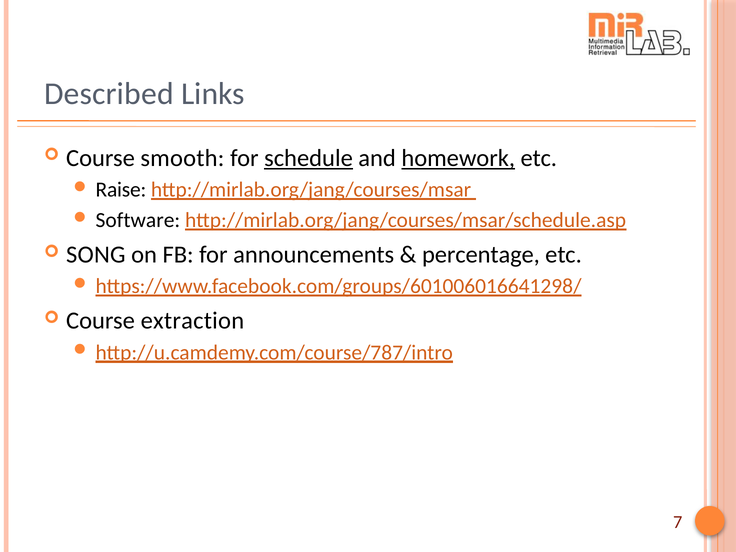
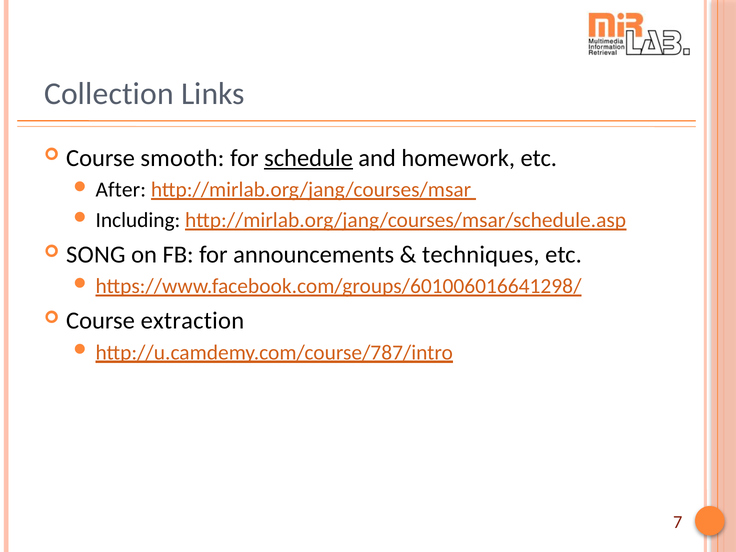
Described: Described -> Collection (109, 94)
homework underline: present -> none (458, 158)
Raise: Raise -> After (121, 190)
Software: Software -> Including (138, 220)
percentage: percentage -> techniques (481, 255)
